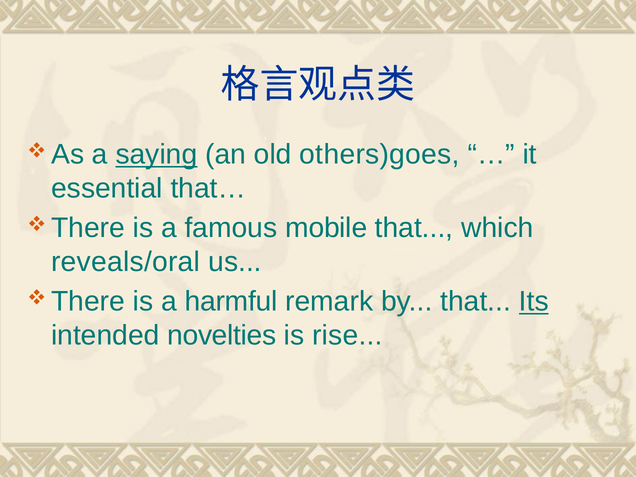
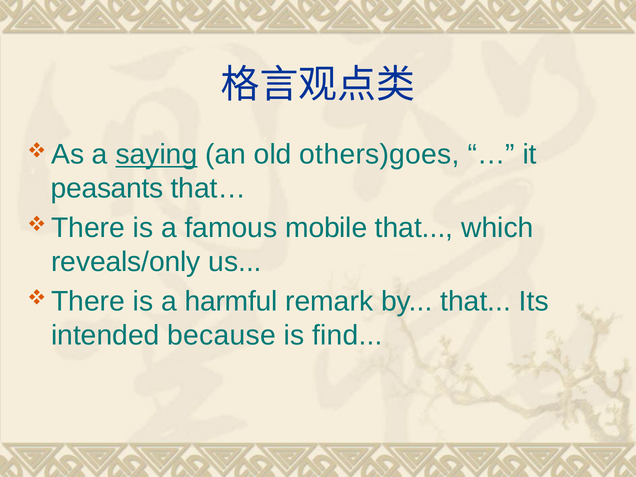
essential: essential -> peasants (107, 189)
reveals/oral: reveals/oral -> reveals/only (126, 262)
Its underline: present -> none (534, 302)
novelties: novelties -> because (222, 336)
rise: rise -> find (347, 336)
